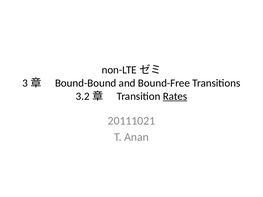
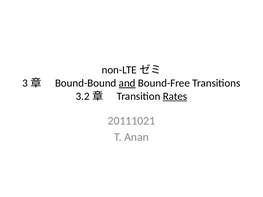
and underline: none -> present (127, 83)
